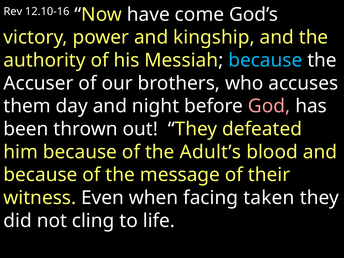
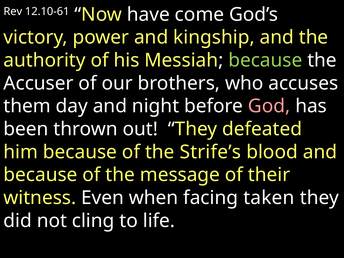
12.10-16: 12.10-16 -> 12.10-61 (47, 11)
because colour: light blue -> light green (265, 60)
Adult’s: Adult’s -> Strife’s (210, 152)
